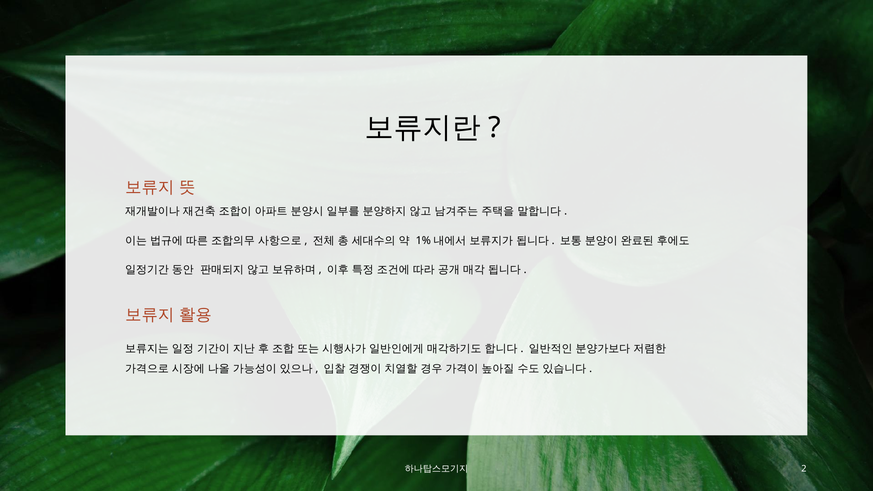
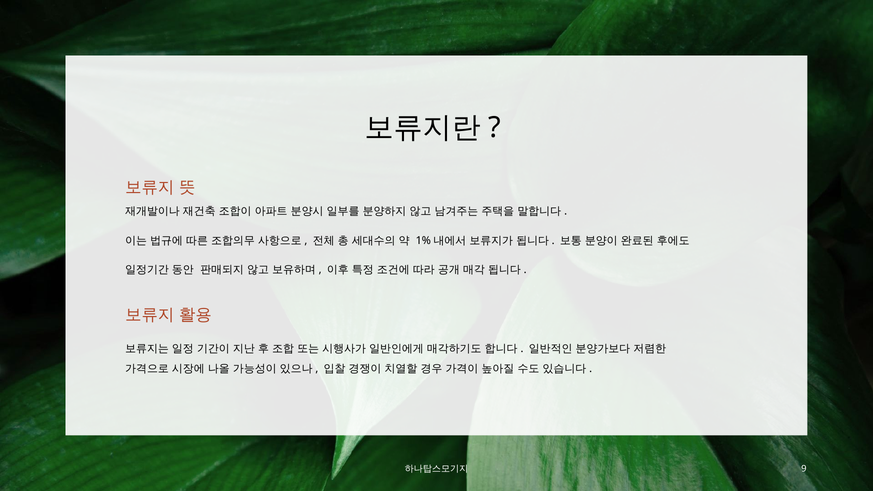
2: 2 -> 9 (804, 469)
